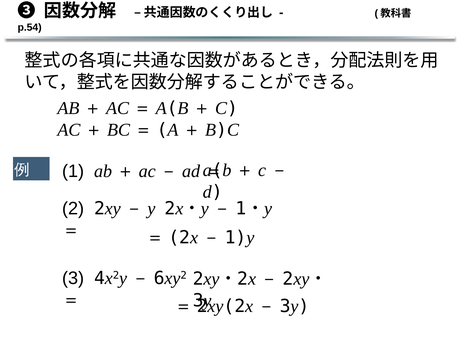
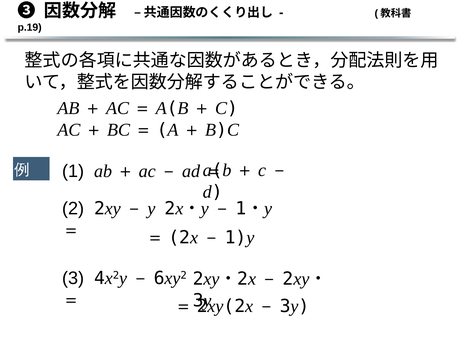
p.54: p.54 -> p.19 (30, 27)
